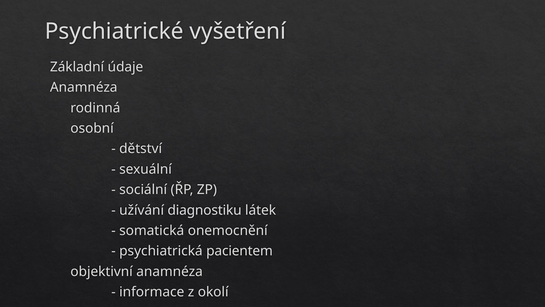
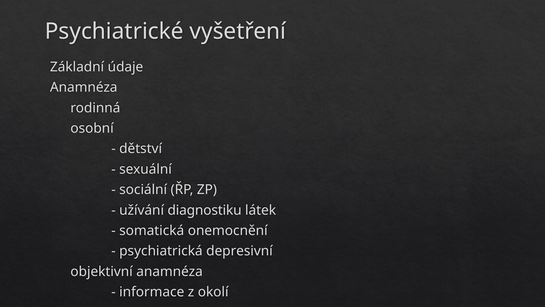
pacientem: pacientem -> depresivní (239, 251)
